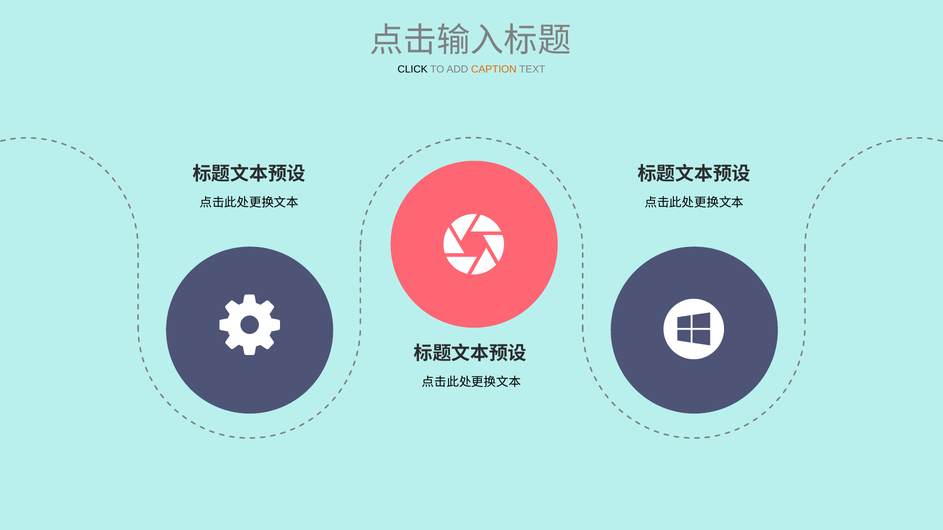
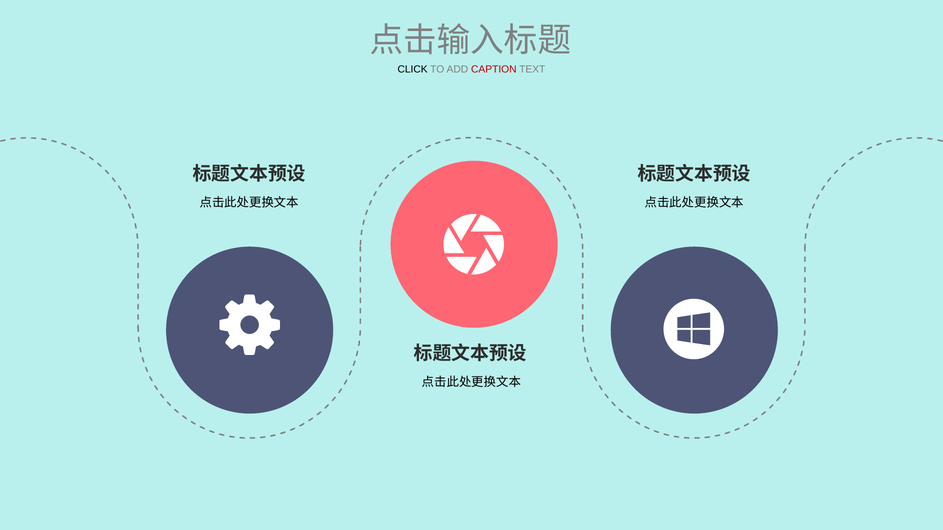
CAPTION colour: orange -> red (494, 69)
